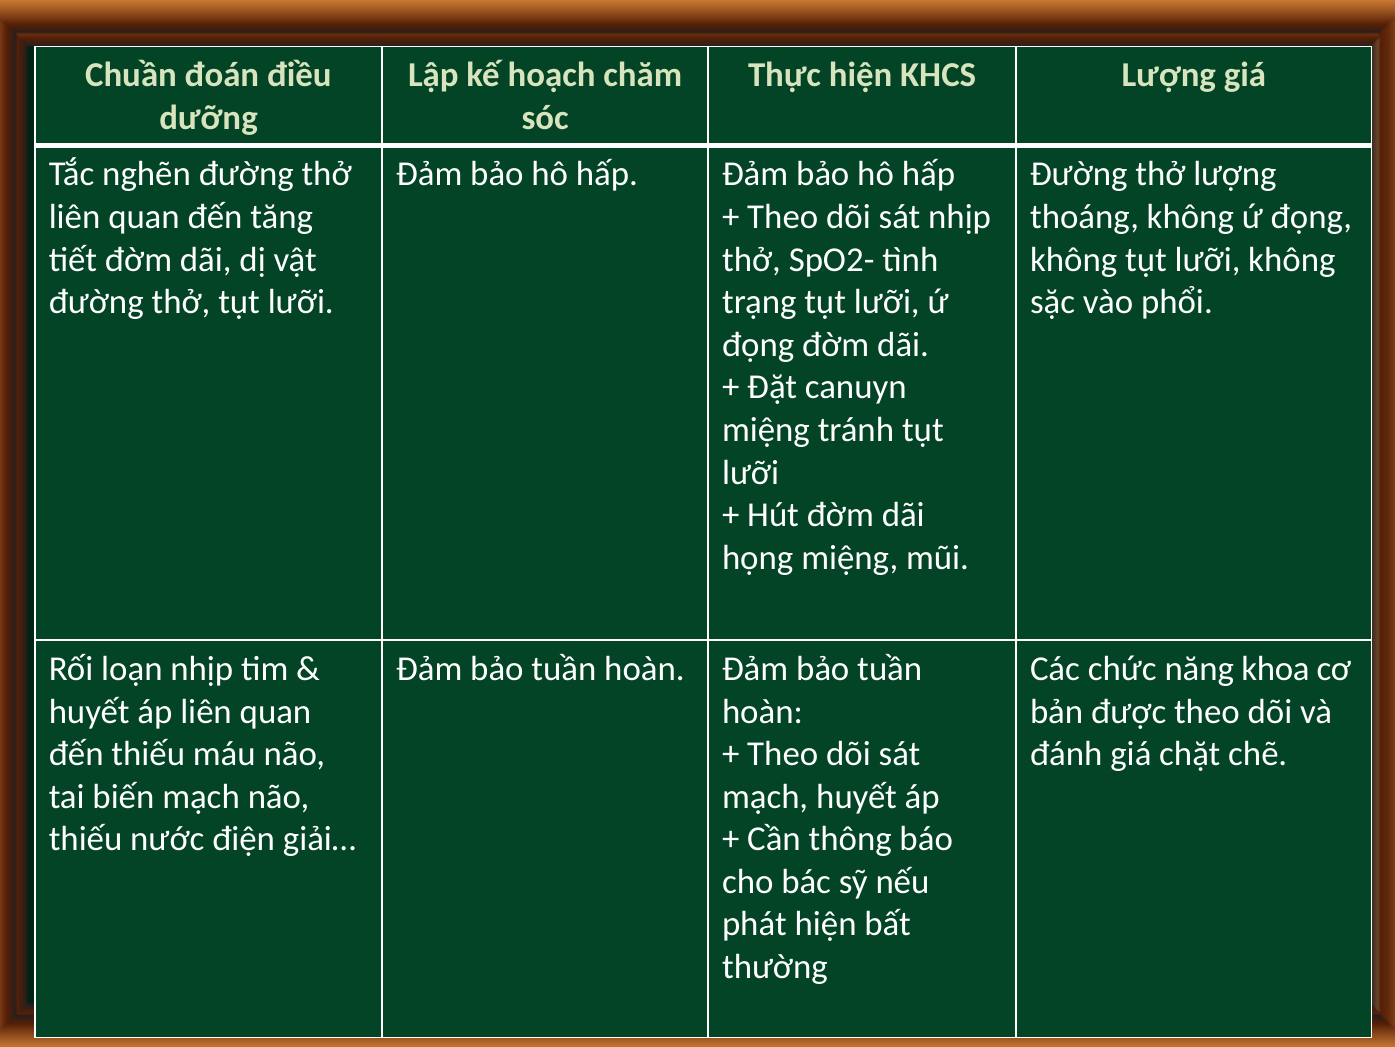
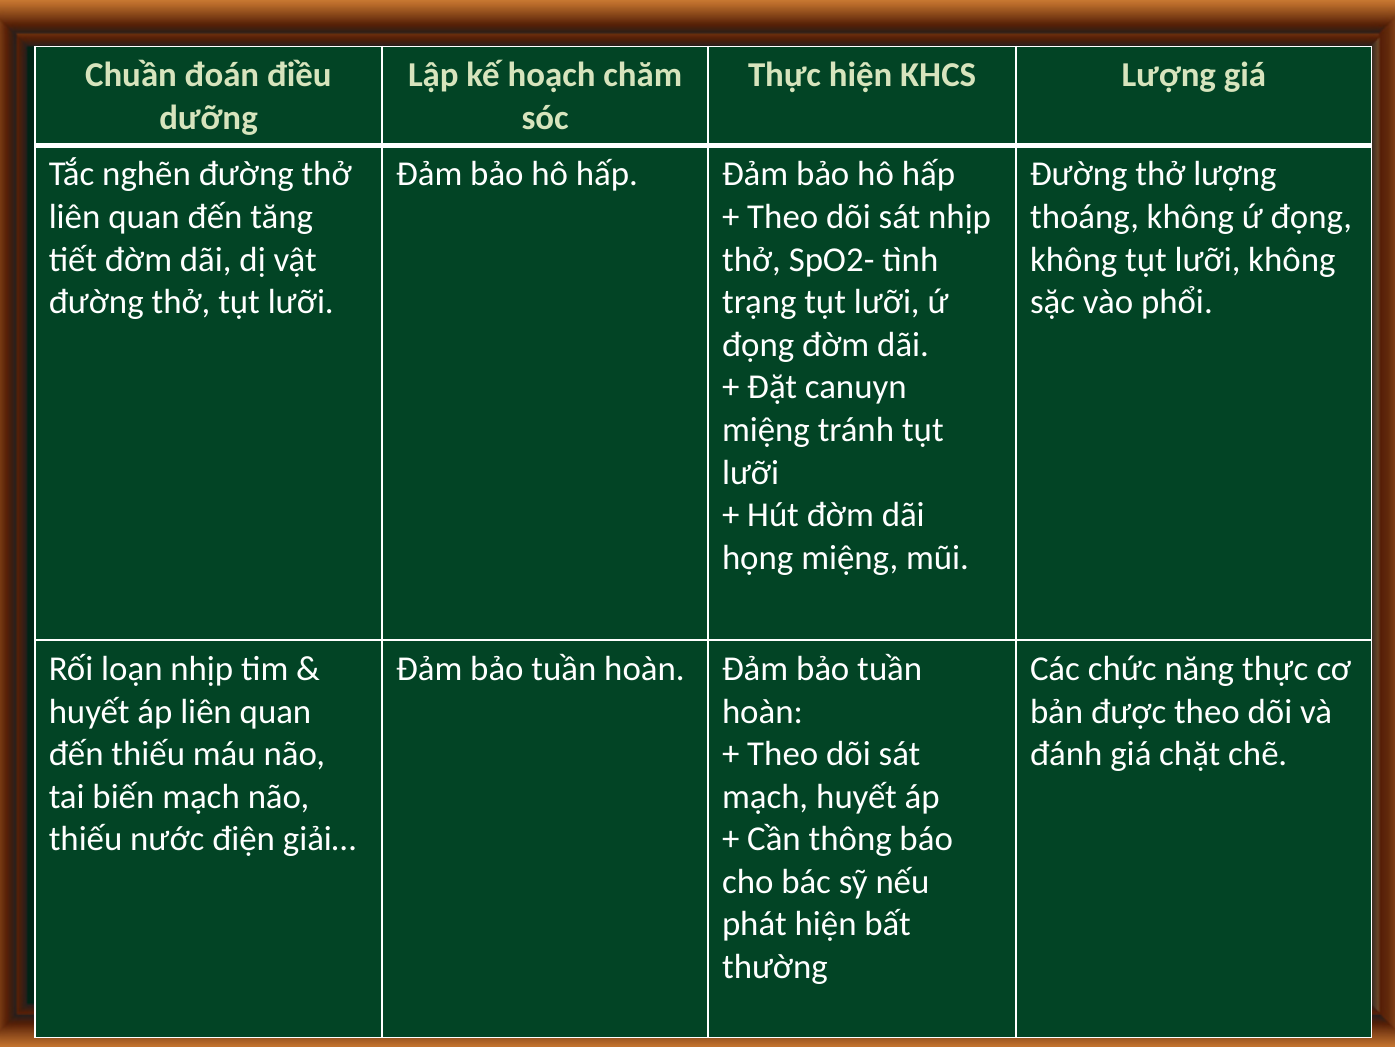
năng khoa: khoa -> thực (1275, 668)
